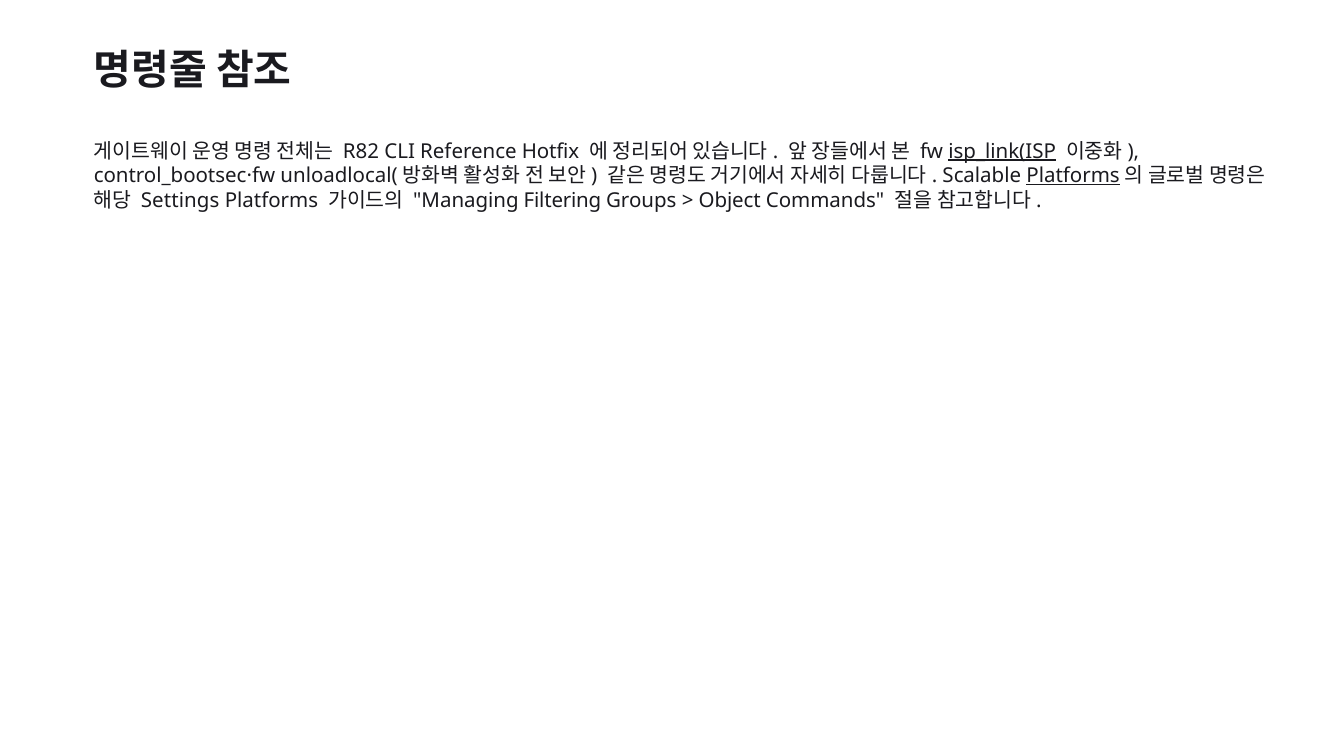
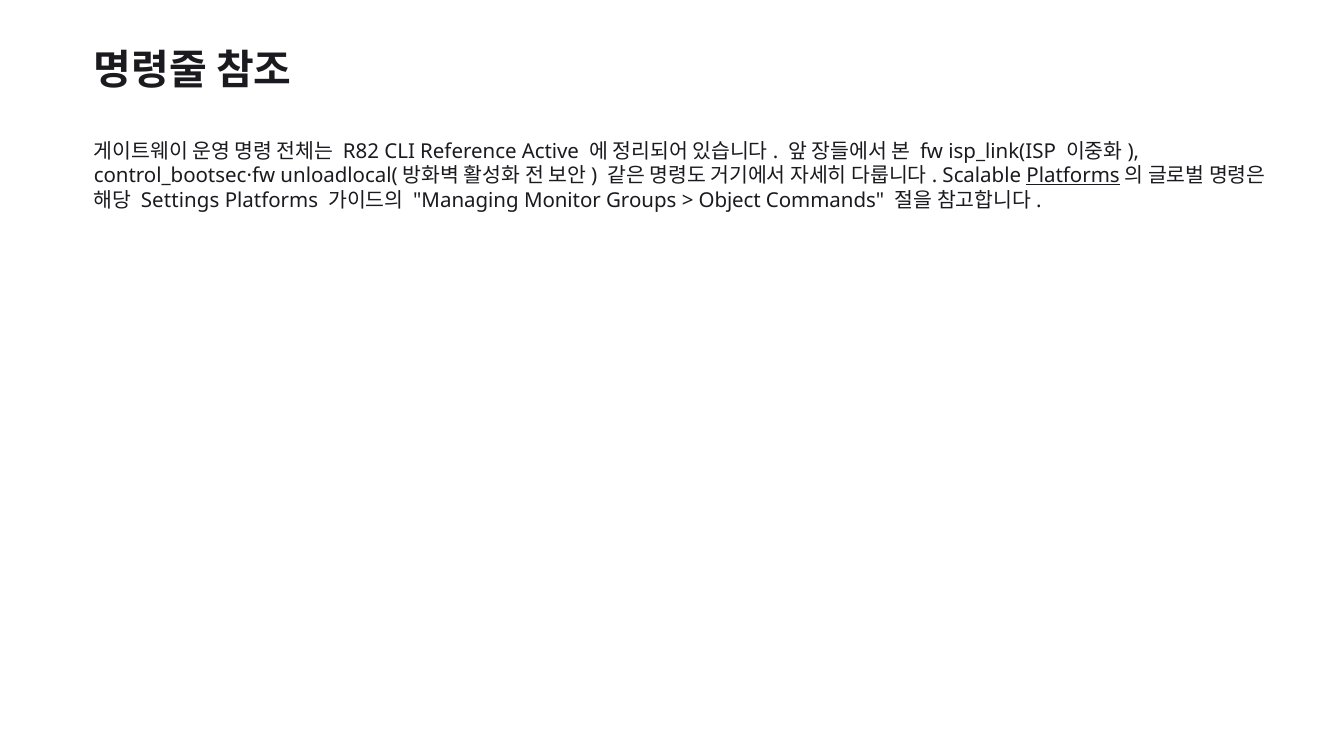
Hotfix: Hotfix -> Active (550, 151)
isp_link(ISP underline: present -> none (1002, 151)
Filtering: Filtering -> Monitor (562, 200)
